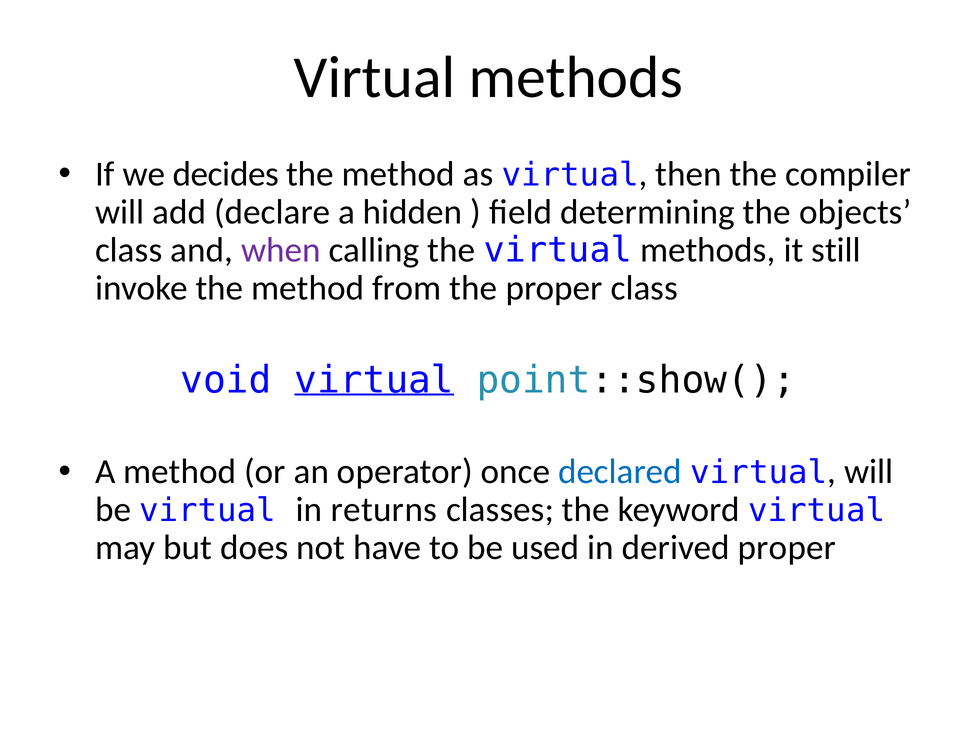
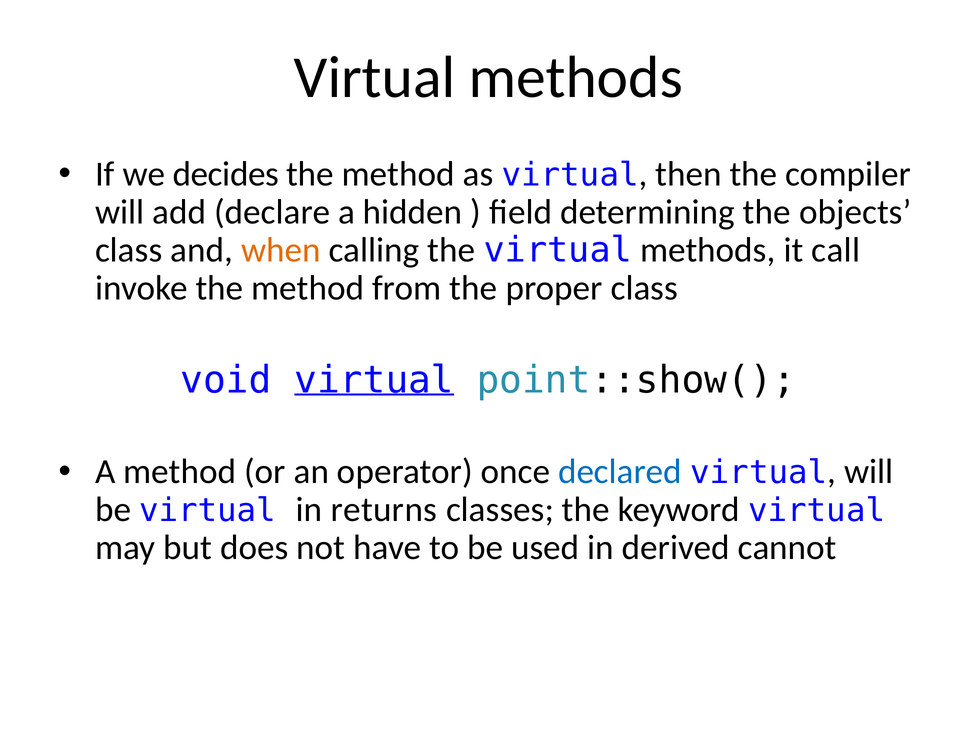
when colour: purple -> orange (281, 250)
still: still -> call (836, 250)
derived proper: proper -> cannot (787, 548)
